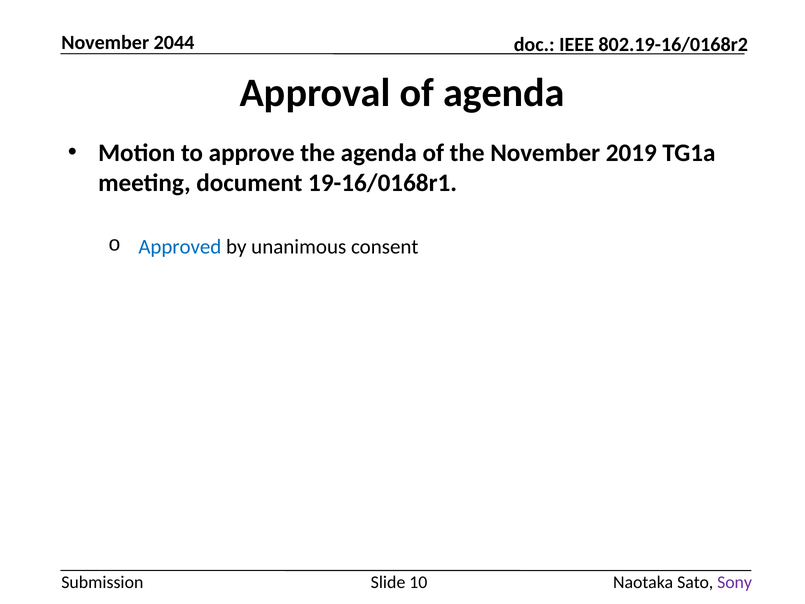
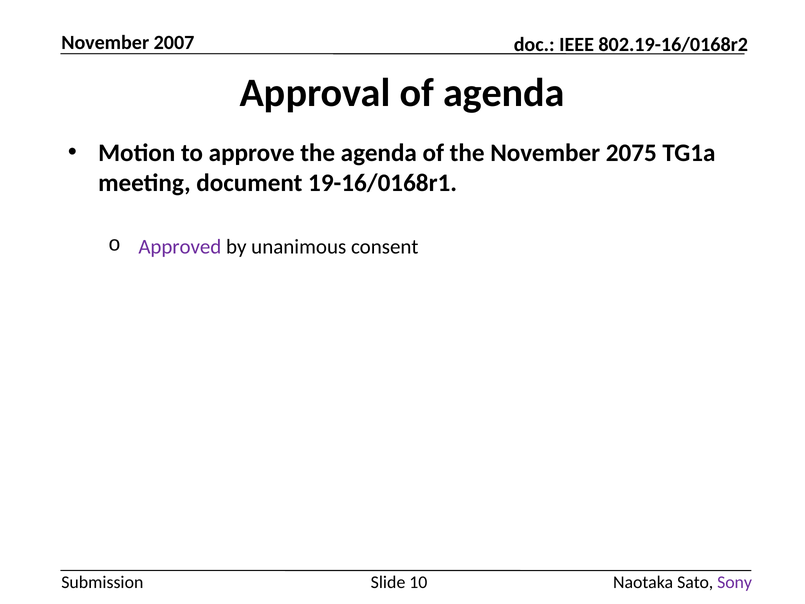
2044: 2044 -> 2007 (174, 43)
2019: 2019 -> 2075 (631, 153)
Approved colour: blue -> purple (180, 247)
